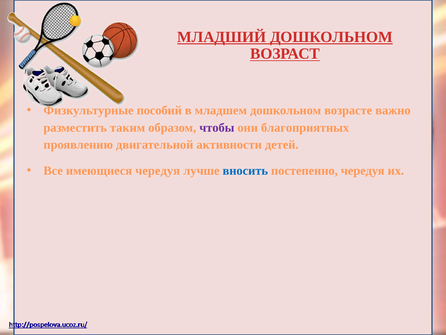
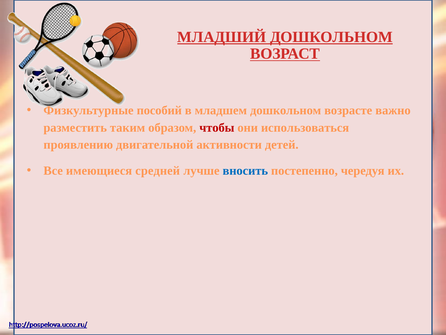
чтобы colour: purple -> red (217, 127)
благоприятных: благоприятных -> использоваться (305, 127)
имеющиеся чередуя: чередуя -> средней (158, 170)
